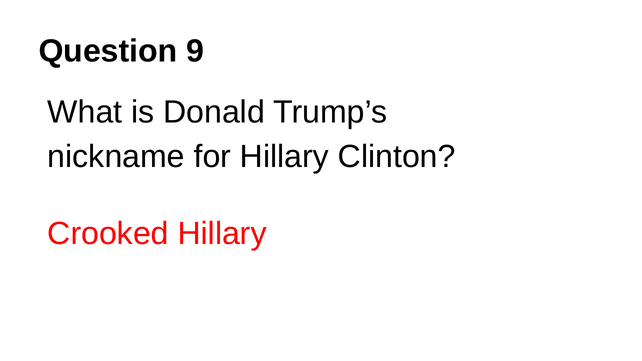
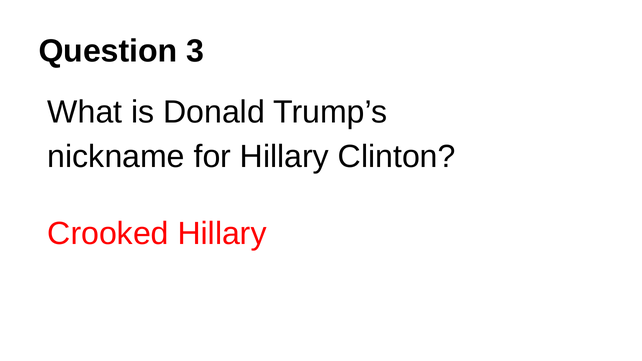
9: 9 -> 3 (195, 51)
